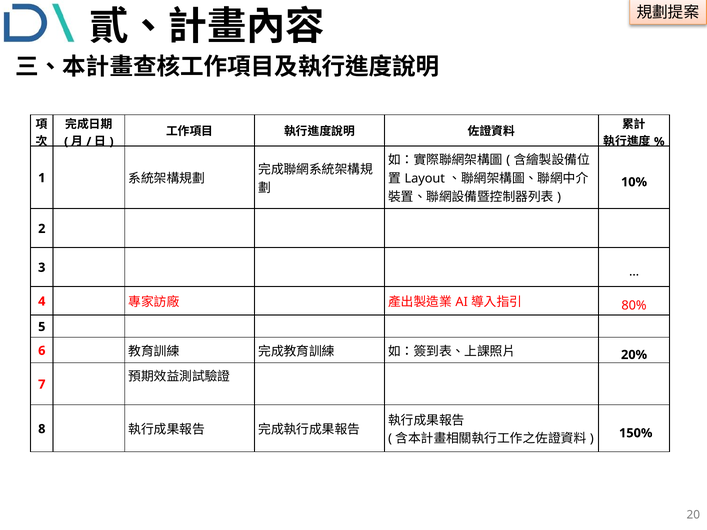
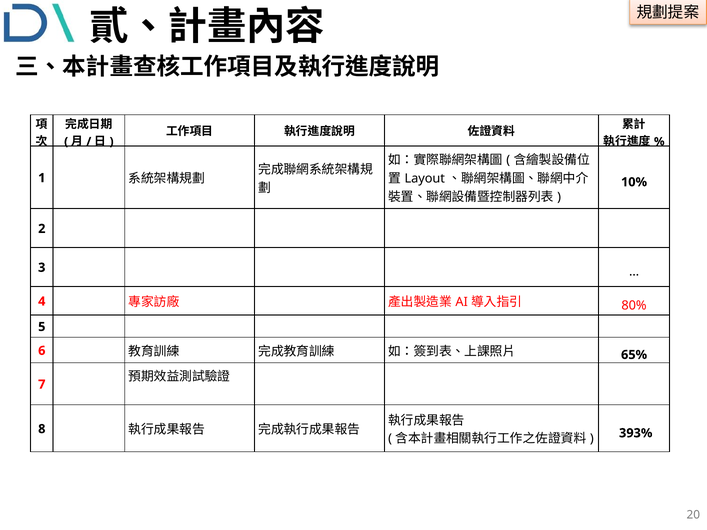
20%: 20% -> 65% (634, 355)
150%: 150% -> 393% (636, 433)
